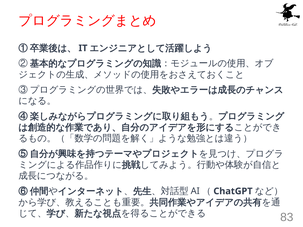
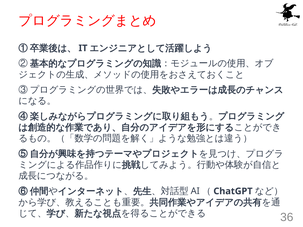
83: 83 -> 36 (287, 217)
